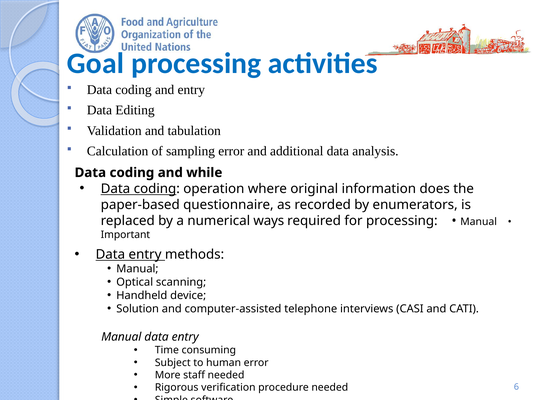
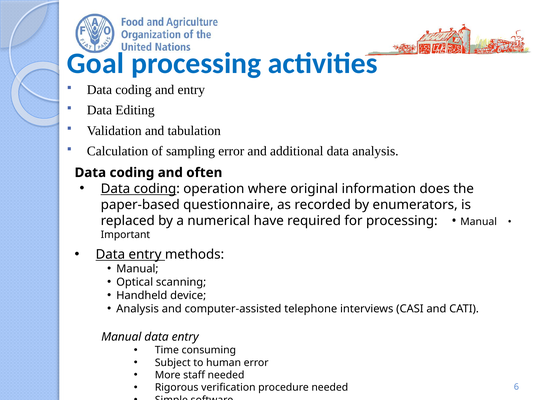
while: while -> often (204, 173)
ways: ways -> have (269, 221)
Solution: Solution -> Analysis (138, 309)
